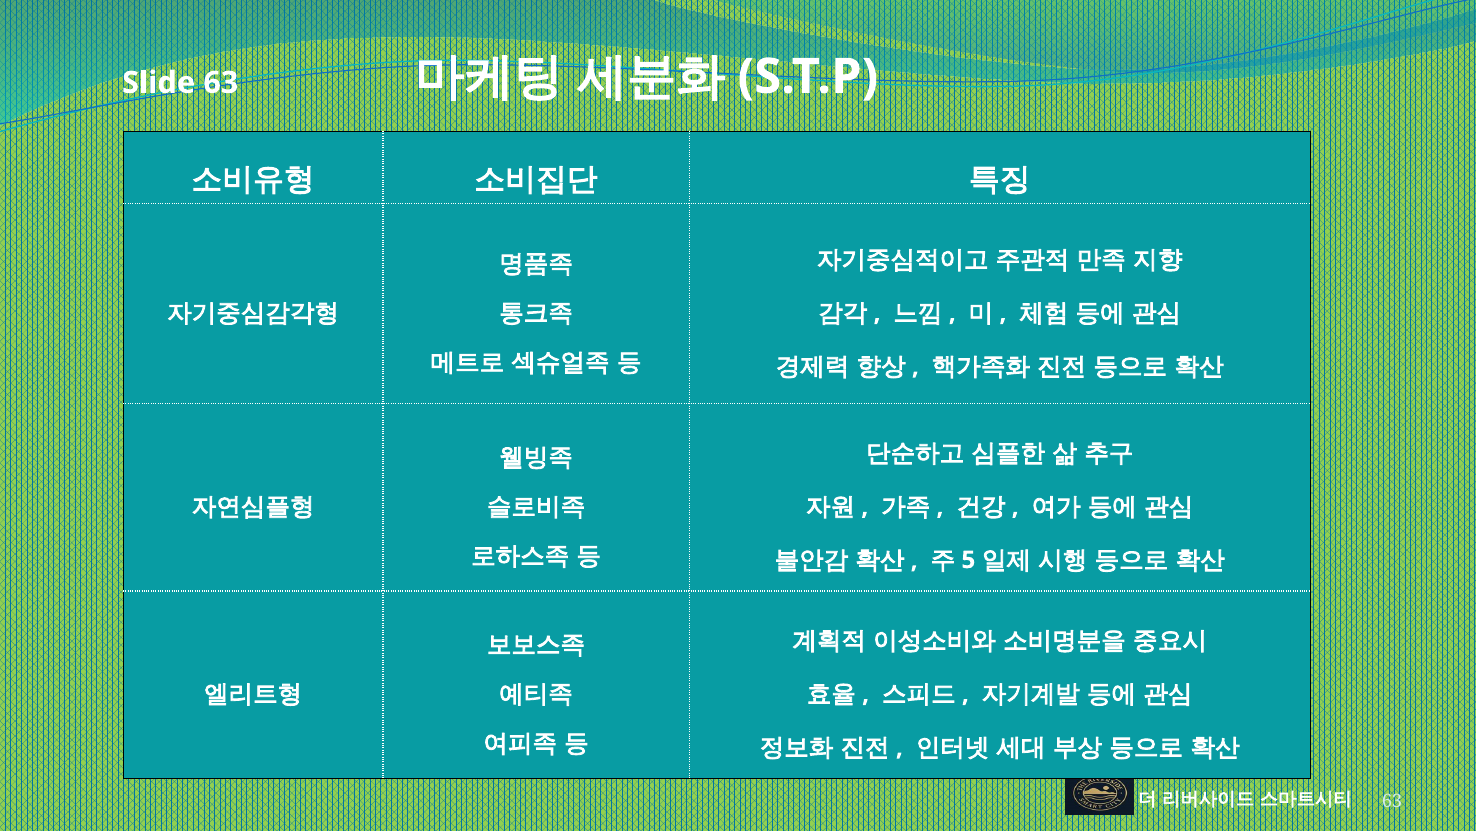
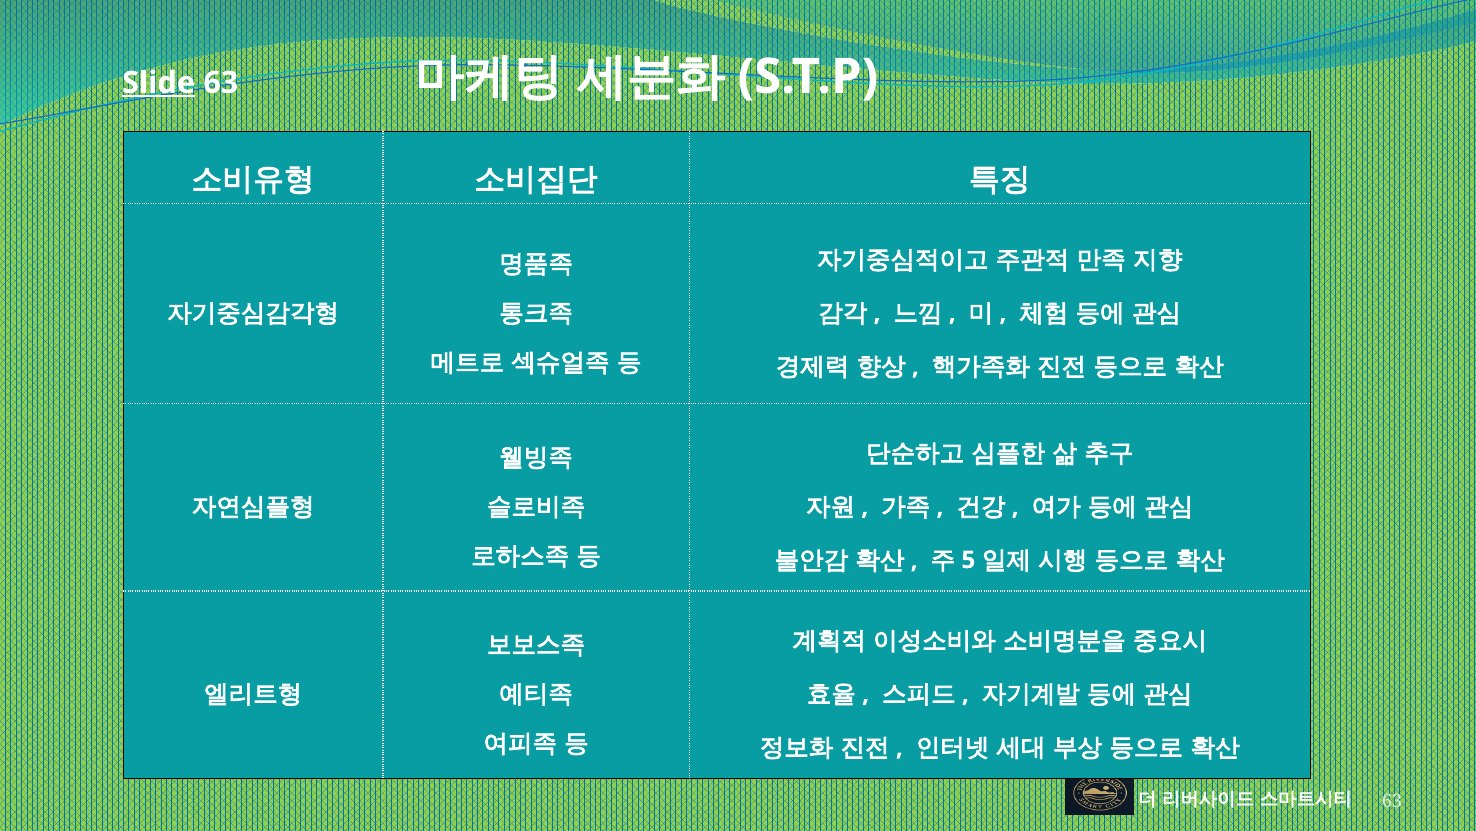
Slide underline: none -> present (159, 83)
